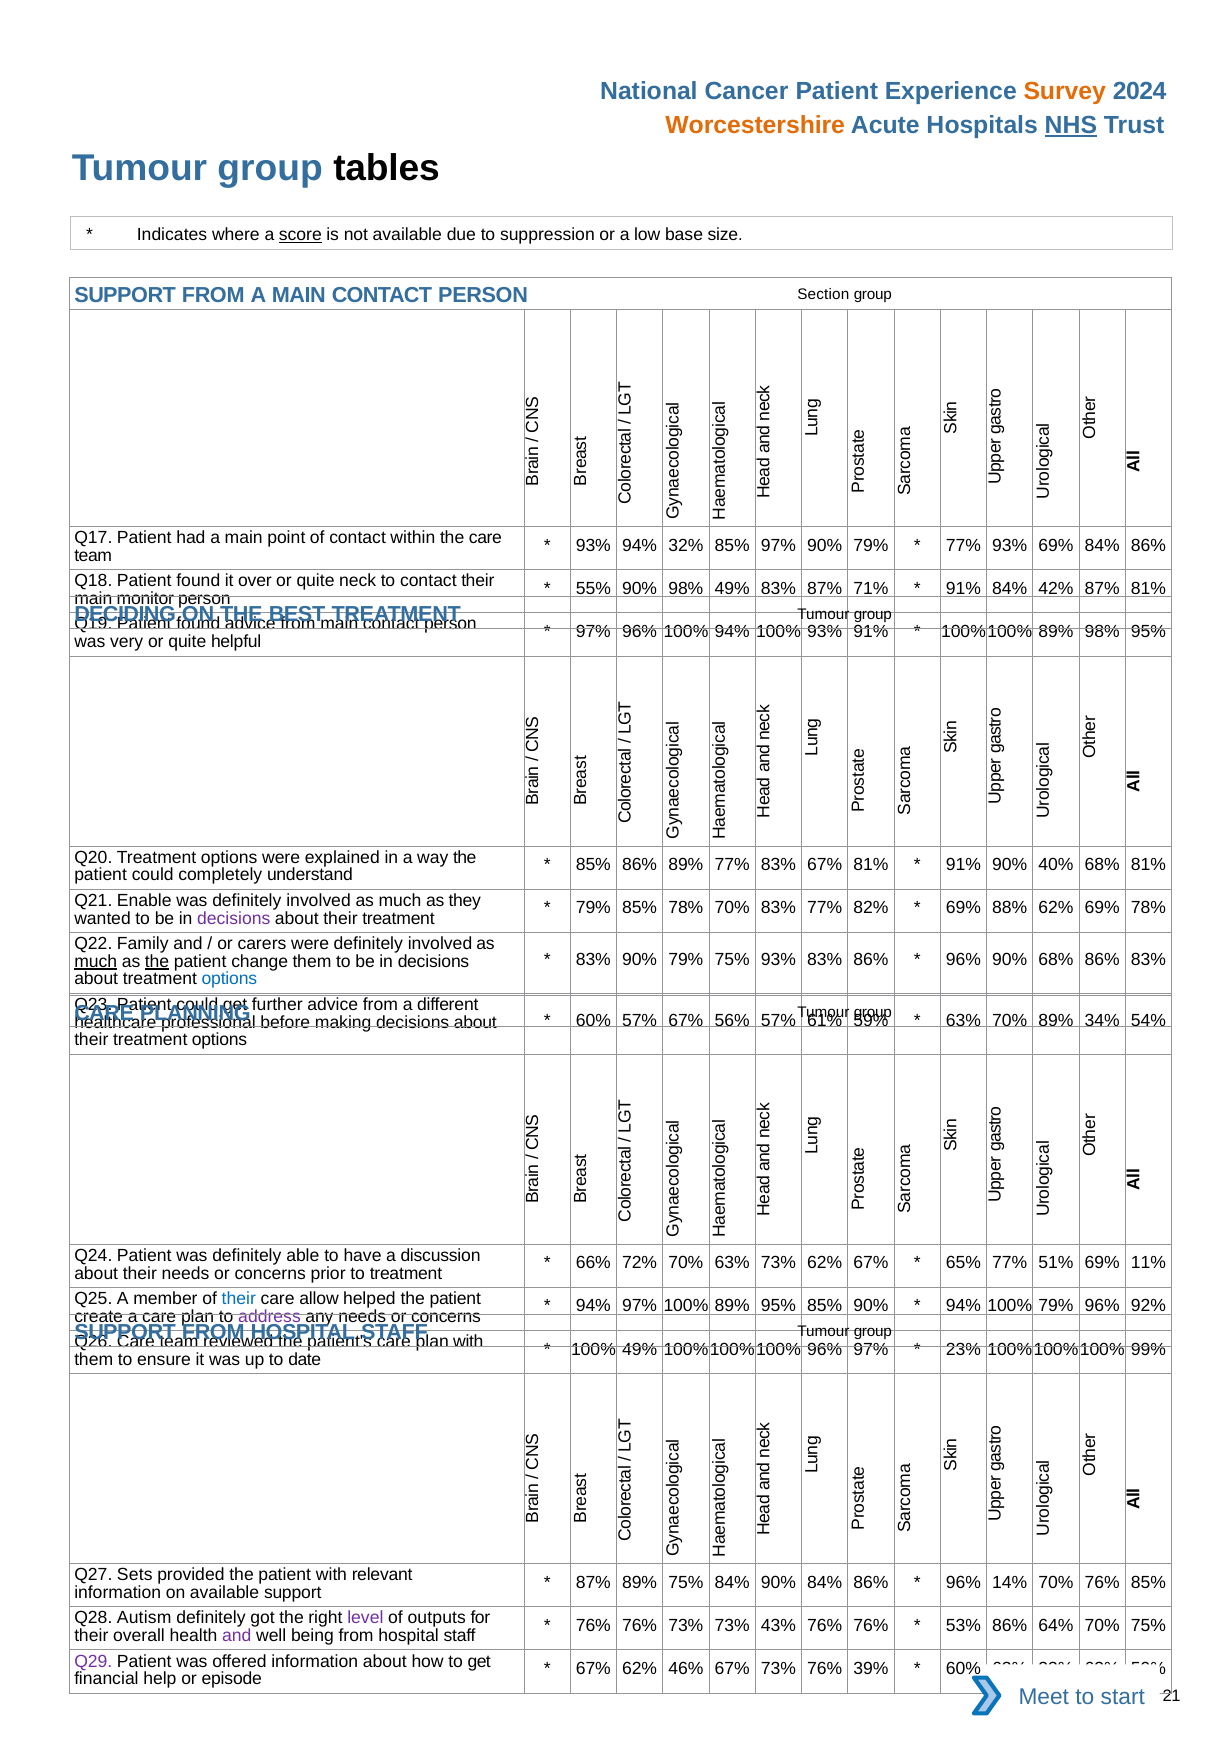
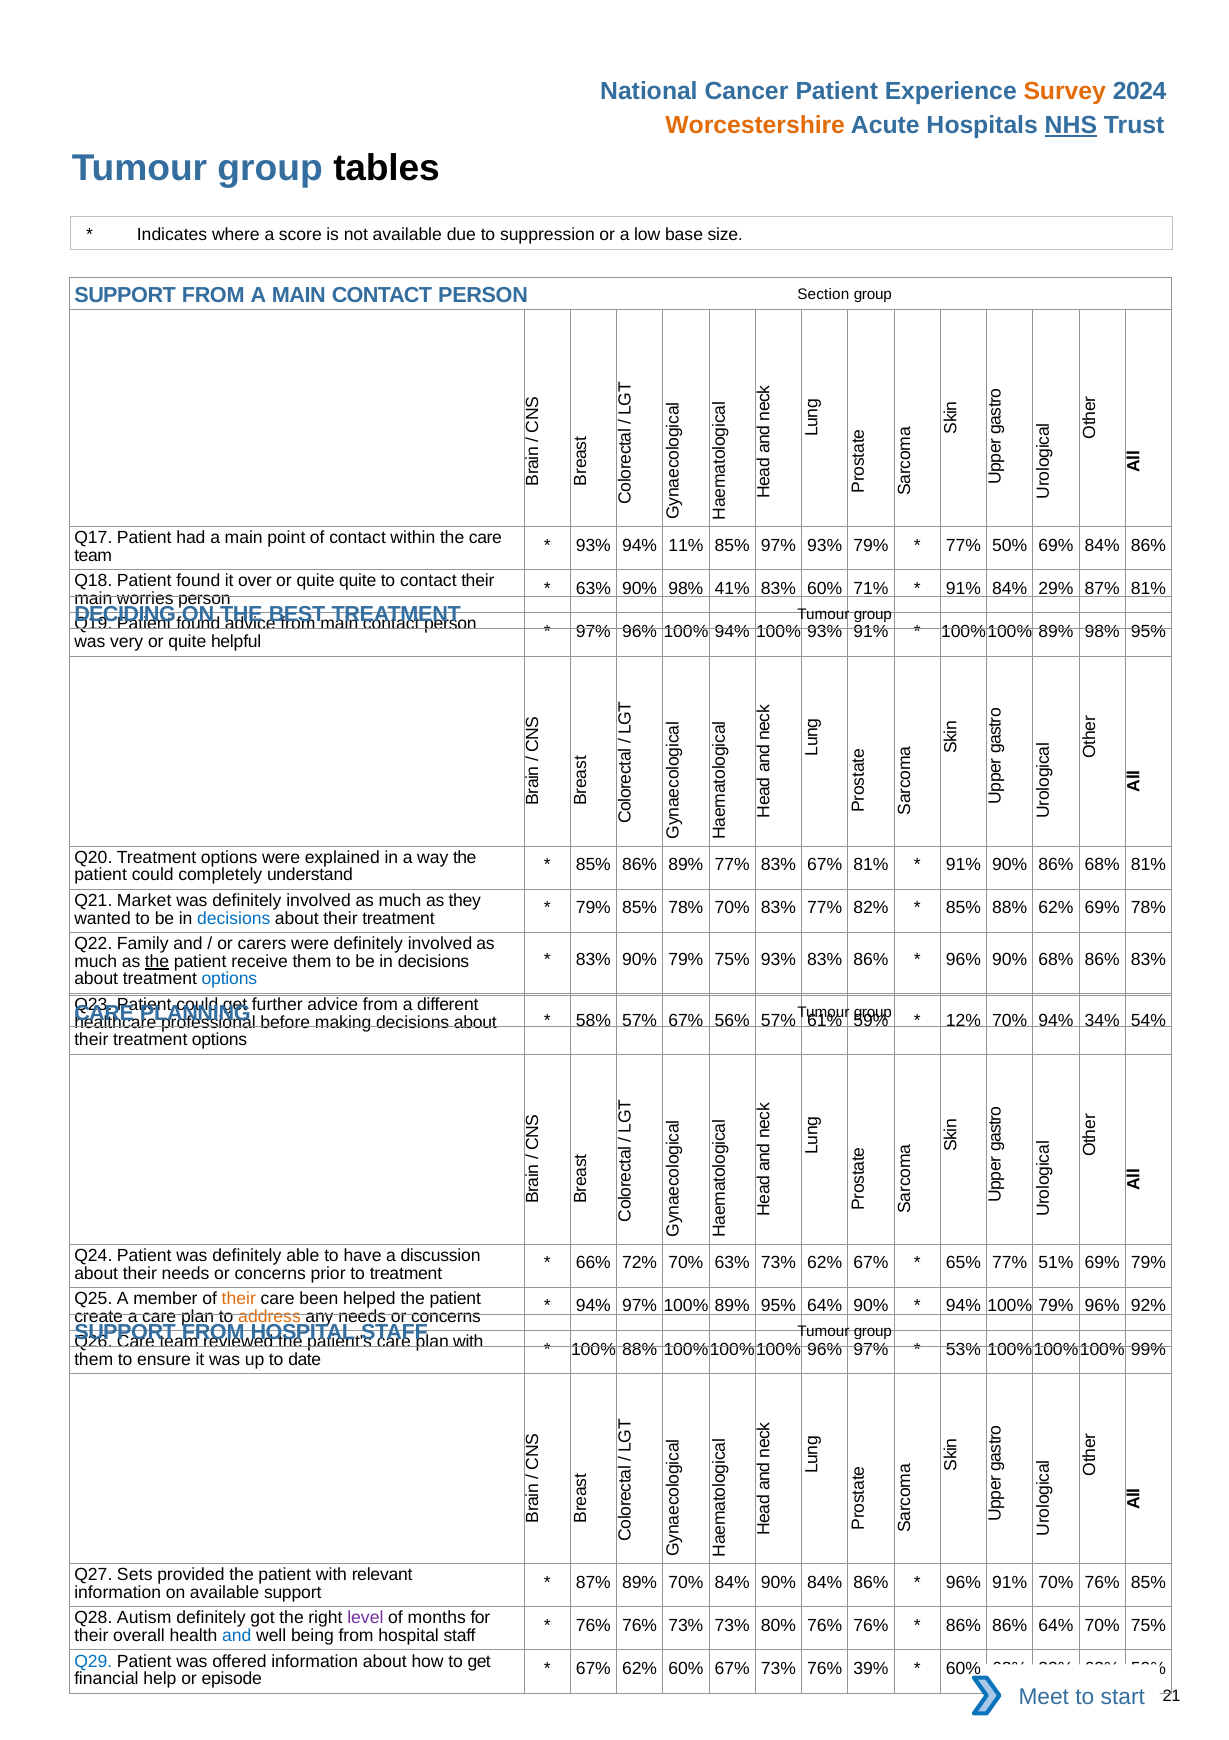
score underline: present -> none (300, 234)
32%: 32% -> 11% (686, 545)
97% 90%: 90% -> 93% (825, 545)
77% 93%: 93% -> 50% (1010, 545)
quite neck: neck -> quite (358, 581)
55%: 55% -> 63% (593, 588)
98% 49%: 49% -> 41% (732, 588)
83% 87%: 87% -> 60% (825, 588)
42%: 42% -> 29% (1056, 588)
monitor: monitor -> worries (145, 598)
90% 40%: 40% -> 86% (1056, 864)
Enable: Enable -> Market (144, 900)
69%: 69% -> 85% (963, 908)
decisions colour: purple -> blue (234, 918)
much underline: present -> none (96, 961)
change: change -> receive (260, 961)
60%: 60% -> 58% (593, 1020)
63%: 63% -> 12% (963, 1020)
70% 89%: 89% -> 94% (1056, 1020)
69% 11%: 11% -> 79% (1148, 1262)
their colour: blue -> orange (239, 1298)
allow: allow -> been (319, 1298)
95% 85%: 85% -> 64% (825, 1306)
address colour: purple -> orange (270, 1316)
100% 49%: 49% -> 88% (640, 1349)
23%: 23% -> 53% (963, 1349)
89% 75%: 75% -> 70% (686, 1582)
96% 14%: 14% -> 91% (1010, 1582)
outputs: outputs -> months (437, 1617)
43%: 43% -> 80% (778, 1625)
53%: 53% -> 86% (963, 1625)
and colour: purple -> blue (237, 1635)
Q29 colour: purple -> blue (93, 1660)
62% 46%: 46% -> 60% (686, 1668)
